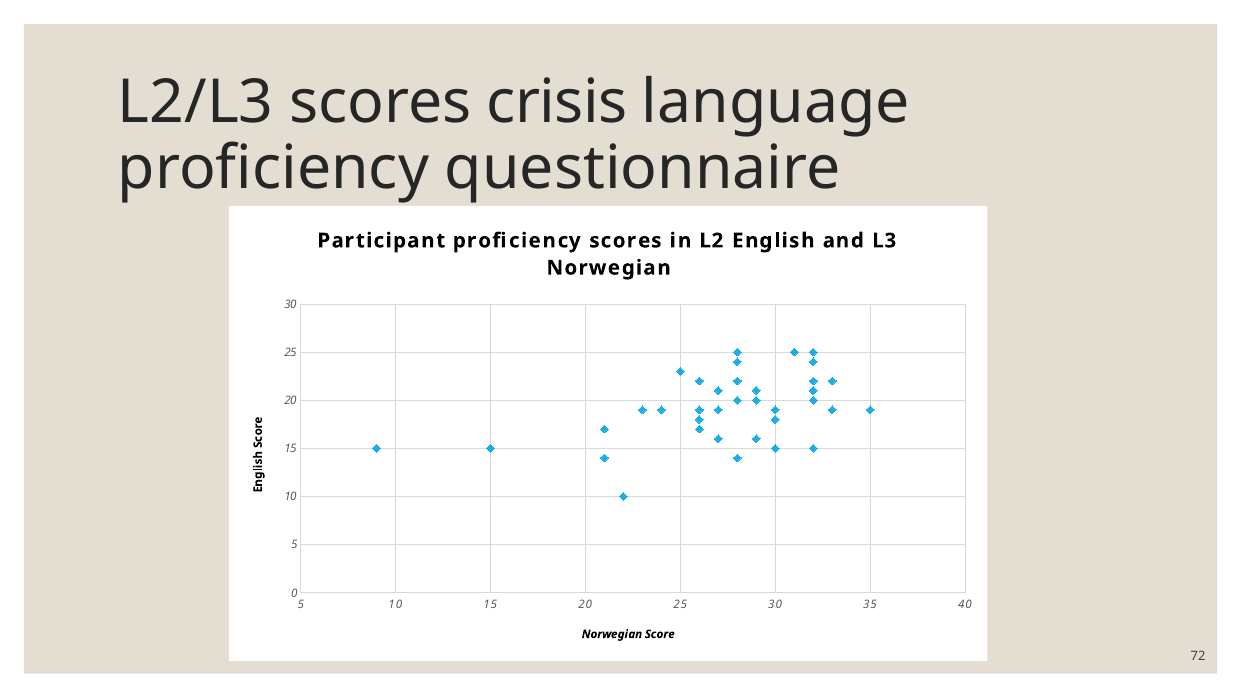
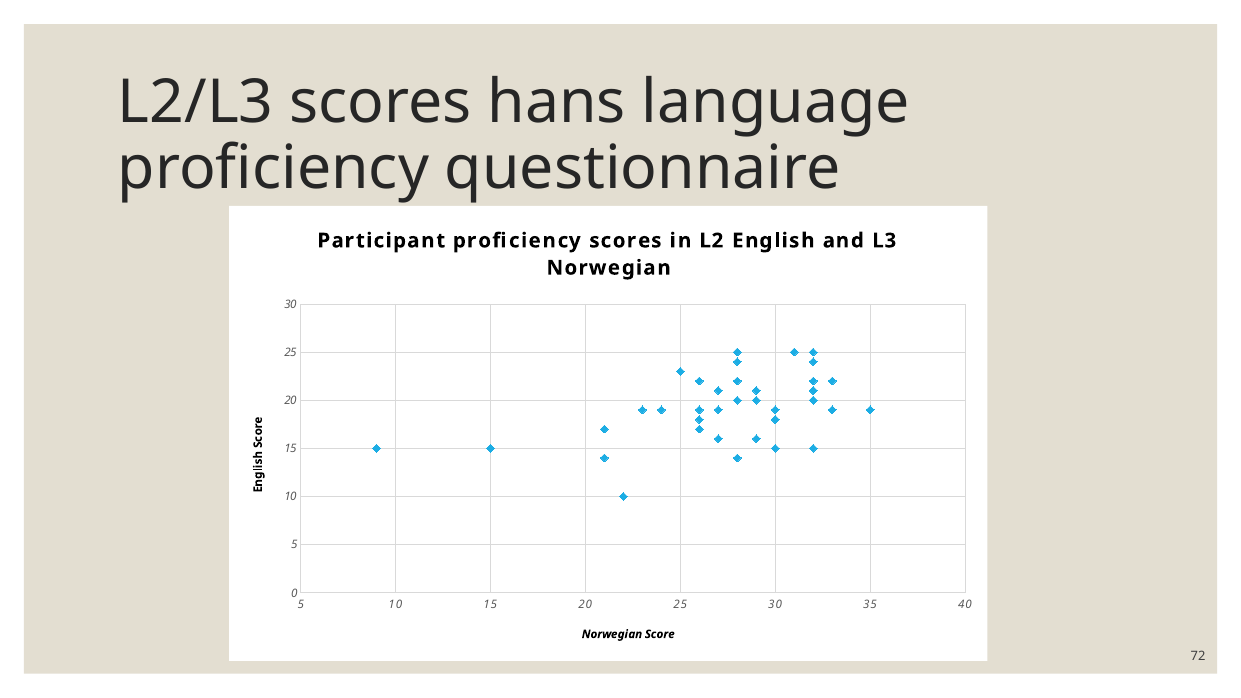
crisis: crisis -> hans (557, 102)
